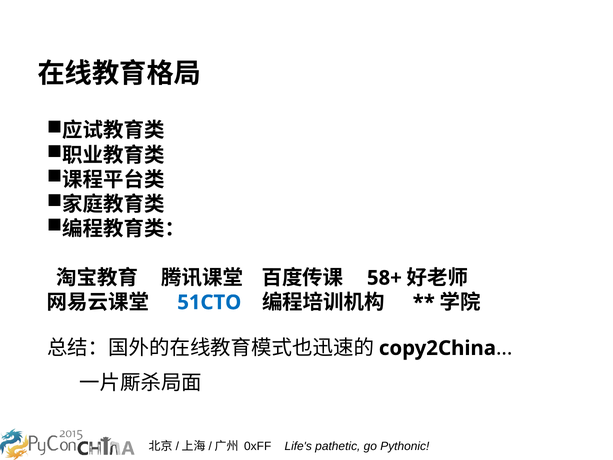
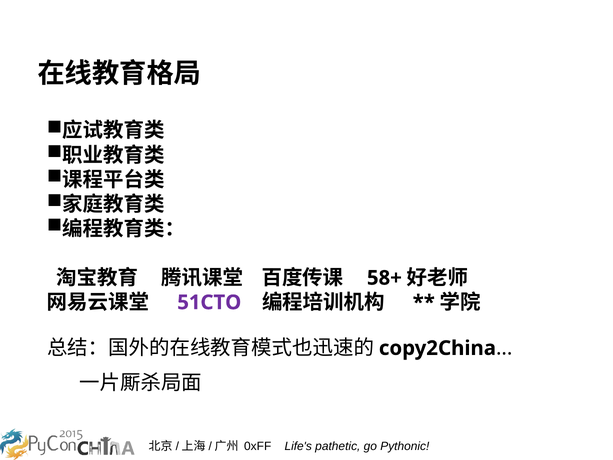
51CTO colour: blue -> purple (209, 302)
